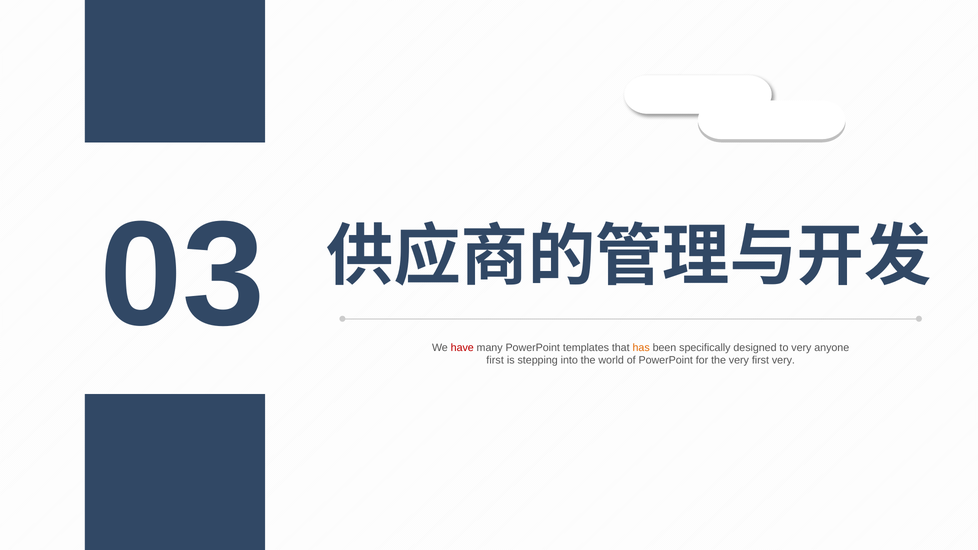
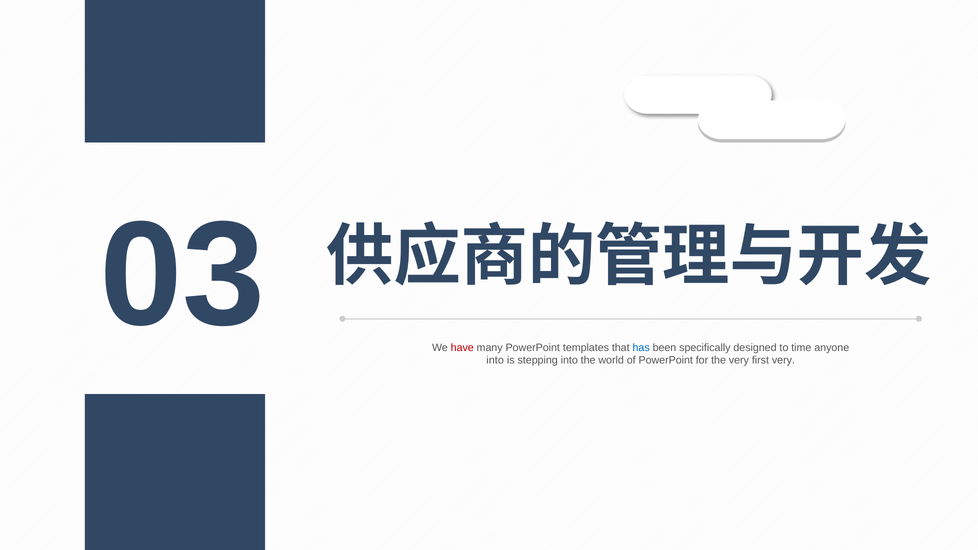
has colour: orange -> blue (641, 348)
to very: very -> time (801, 348)
first: first -> into (495, 360)
